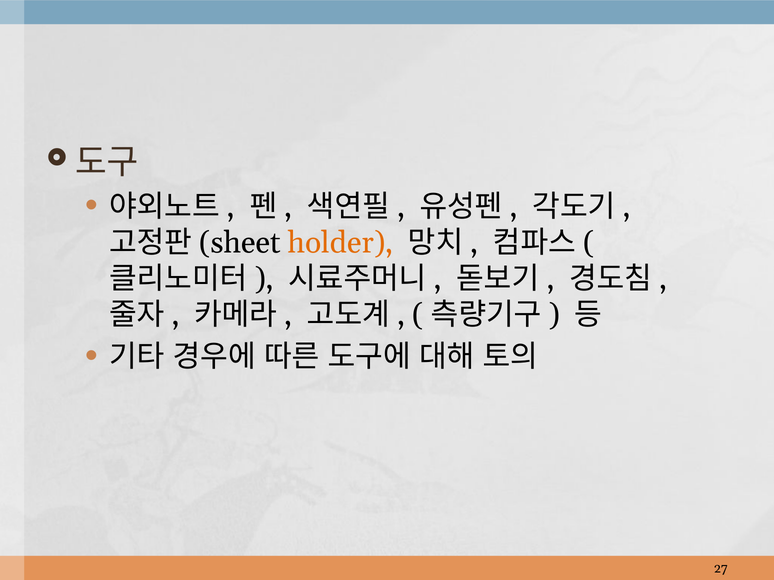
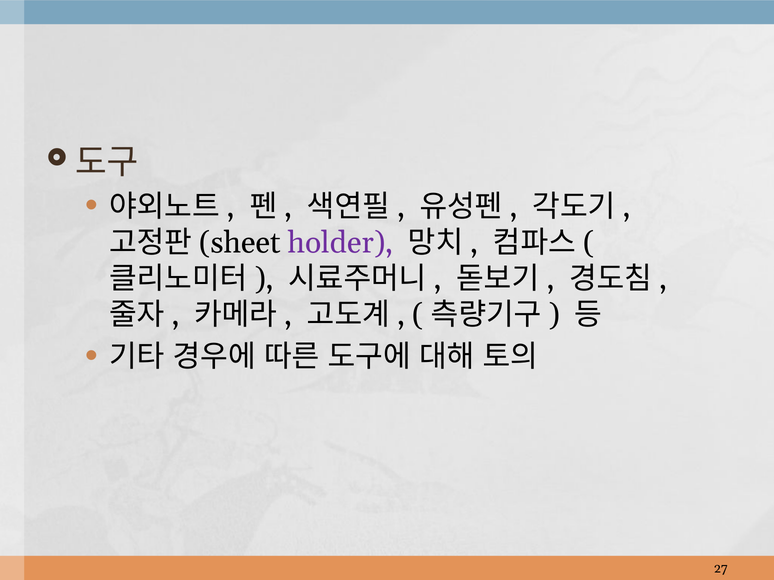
holder colour: orange -> purple (341, 243)
